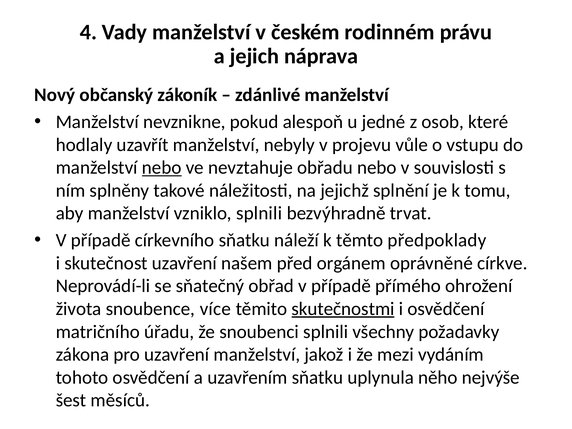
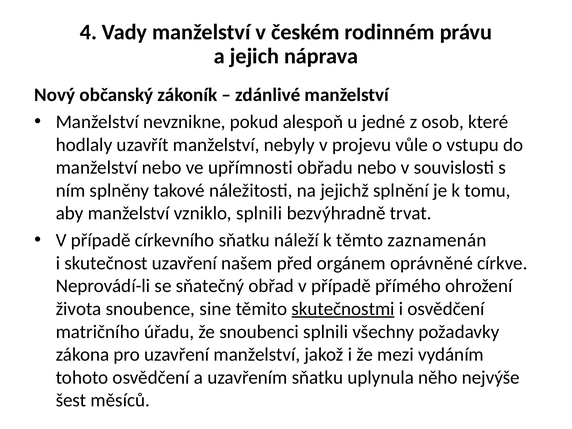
nebo underline: present -> none (162, 168)
nevztahuje: nevztahuje -> upřímnosti (251, 168)
předpoklady: předpoklady -> zaznamenán (437, 240)
více: více -> sine (215, 309)
